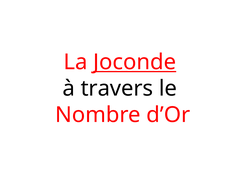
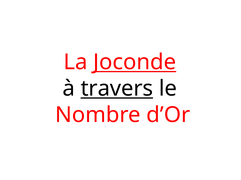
travers underline: none -> present (117, 89)
